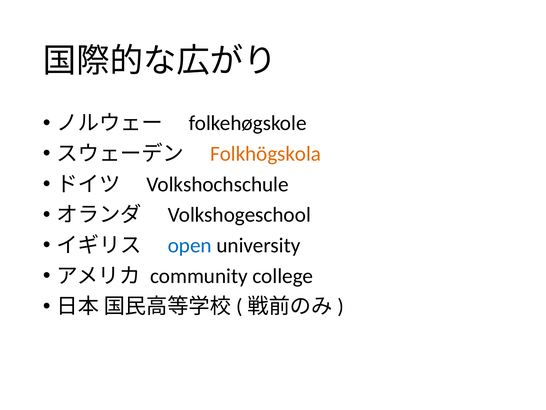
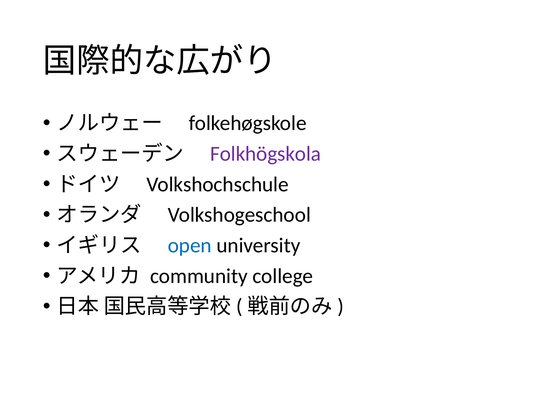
Folkhögskola colour: orange -> purple (266, 154)
